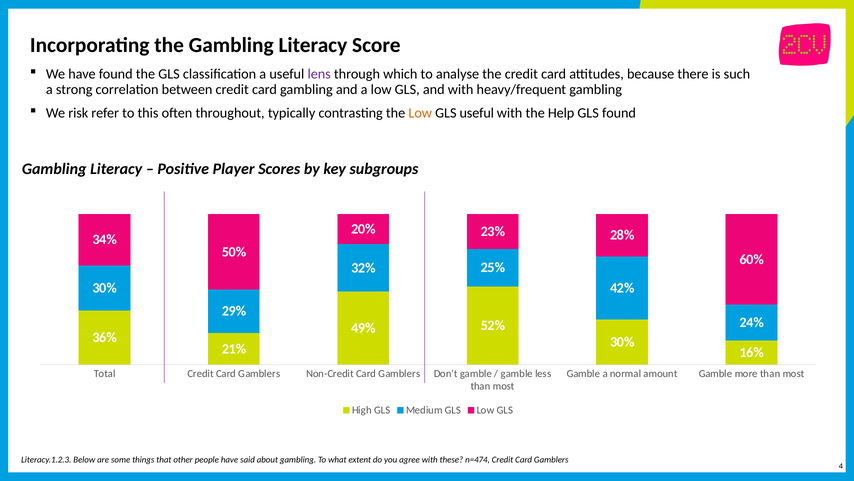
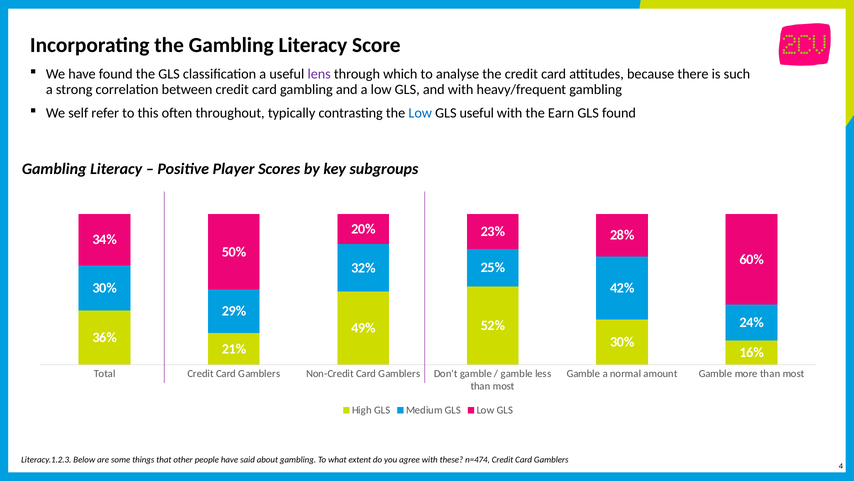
risk: risk -> self (78, 113)
Low colour: orange -> blue (420, 113)
Help: Help -> Earn (561, 113)
